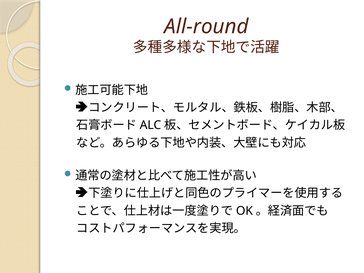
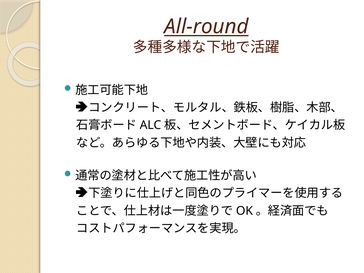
All-round underline: none -> present (206, 27)
